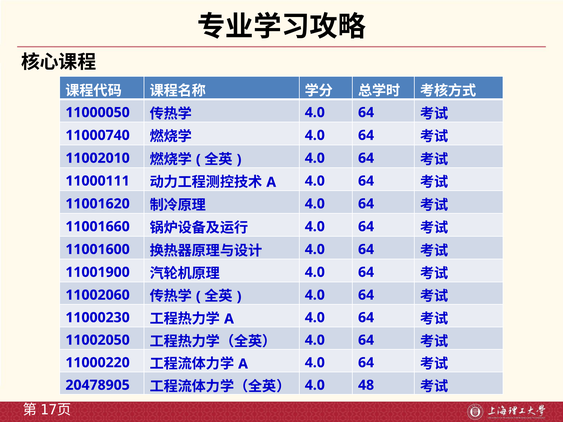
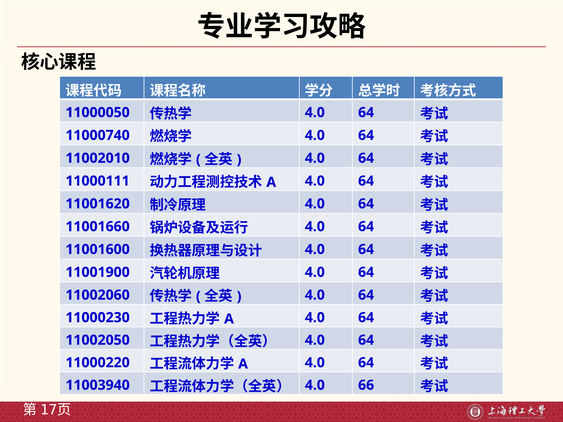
20478905: 20478905 -> 11003940 (98, 385)
48: 48 -> 66 (366, 385)
